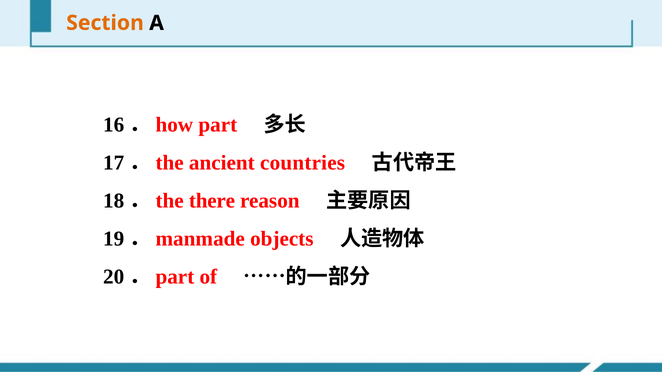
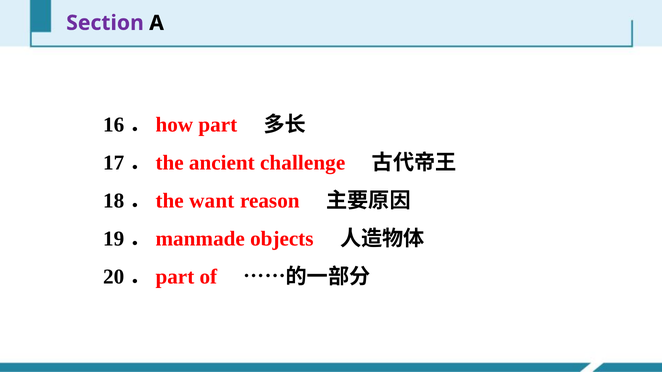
Section colour: orange -> purple (105, 23)
countries: countries -> challenge (303, 163)
there: there -> want (212, 201)
